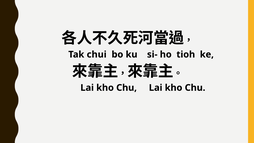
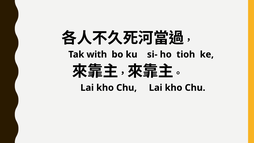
chui: chui -> with (97, 54)
